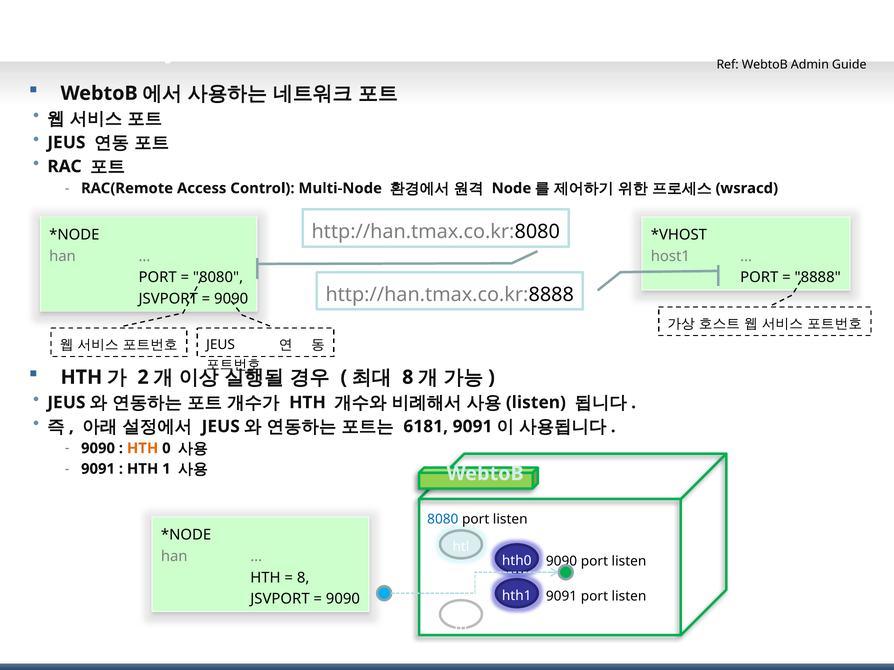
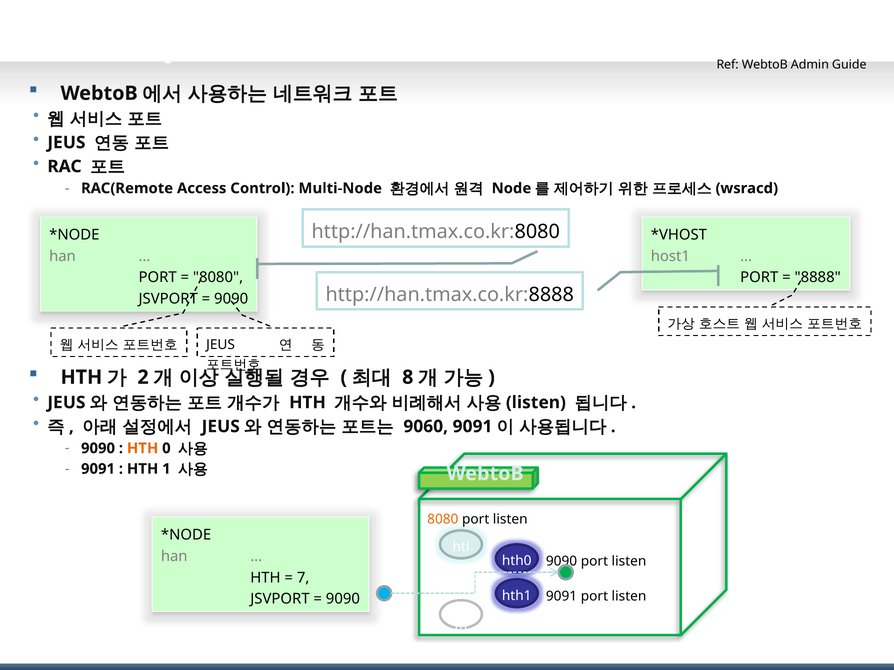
6181: 6181 -> 9060 (426, 427)
8080 colour: blue -> orange (443, 520)
8: 8 -> 7 (303, 578)
